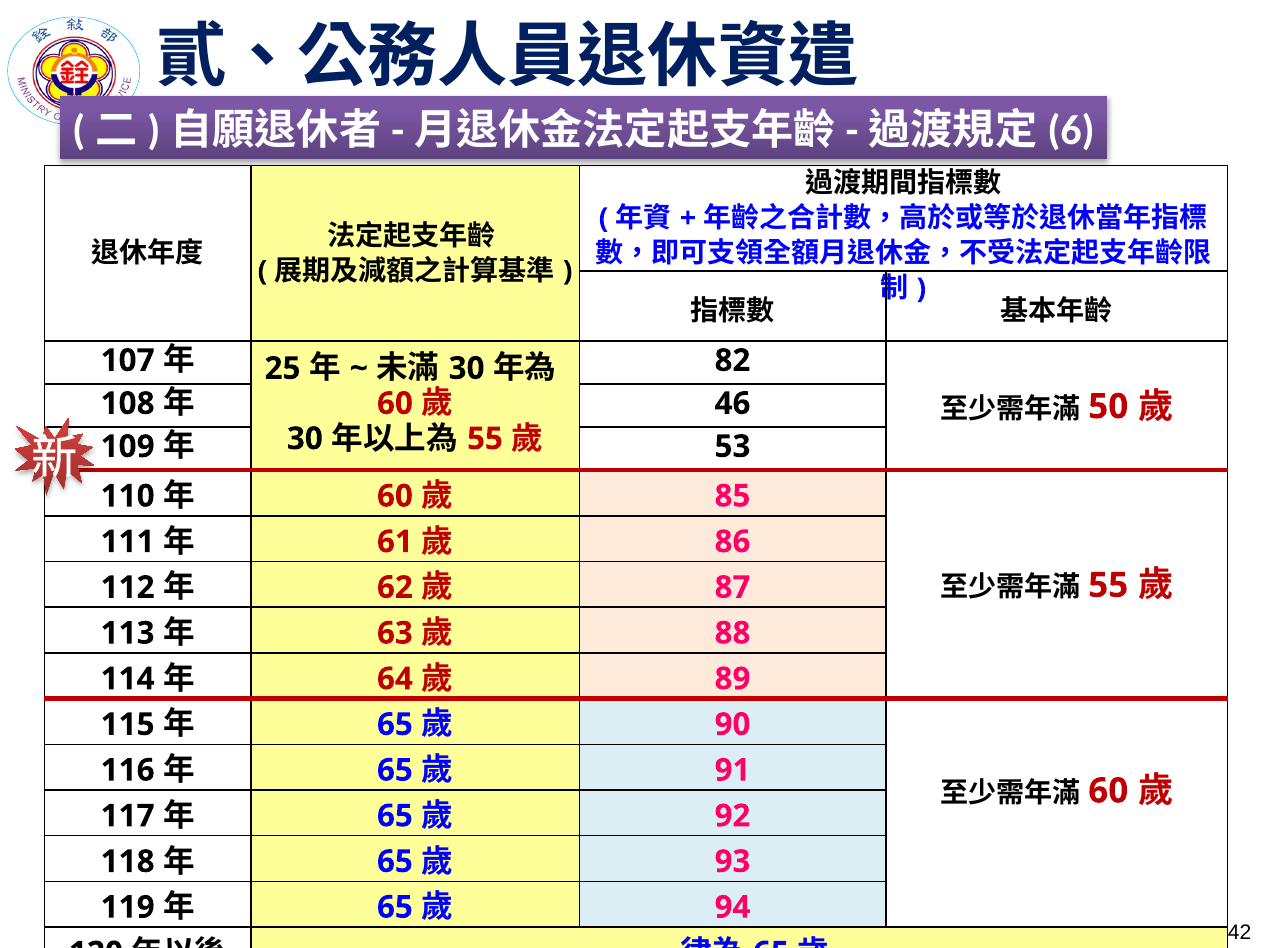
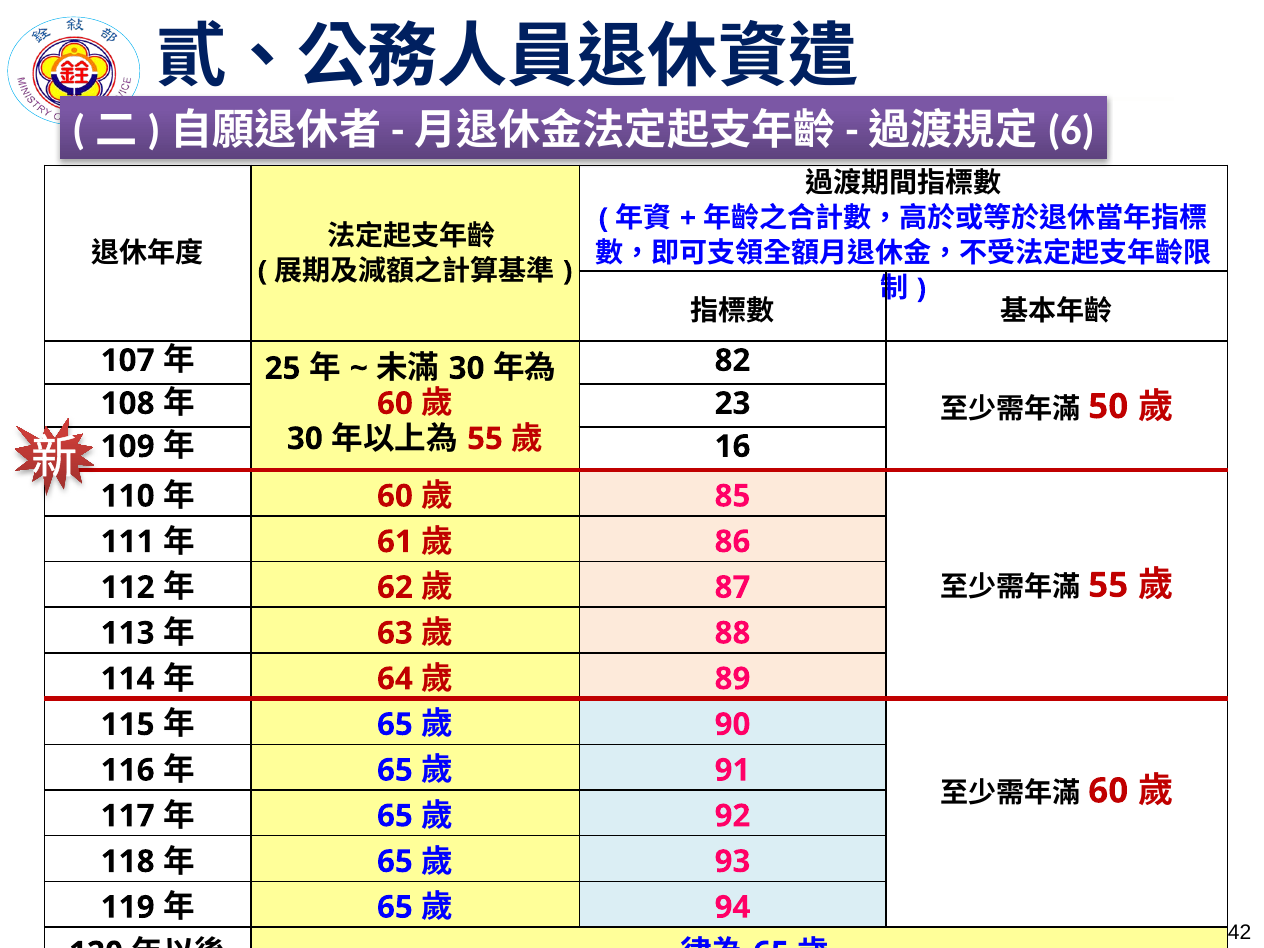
46: 46 -> 23 (733, 404)
53: 53 -> 16 (733, 447)
